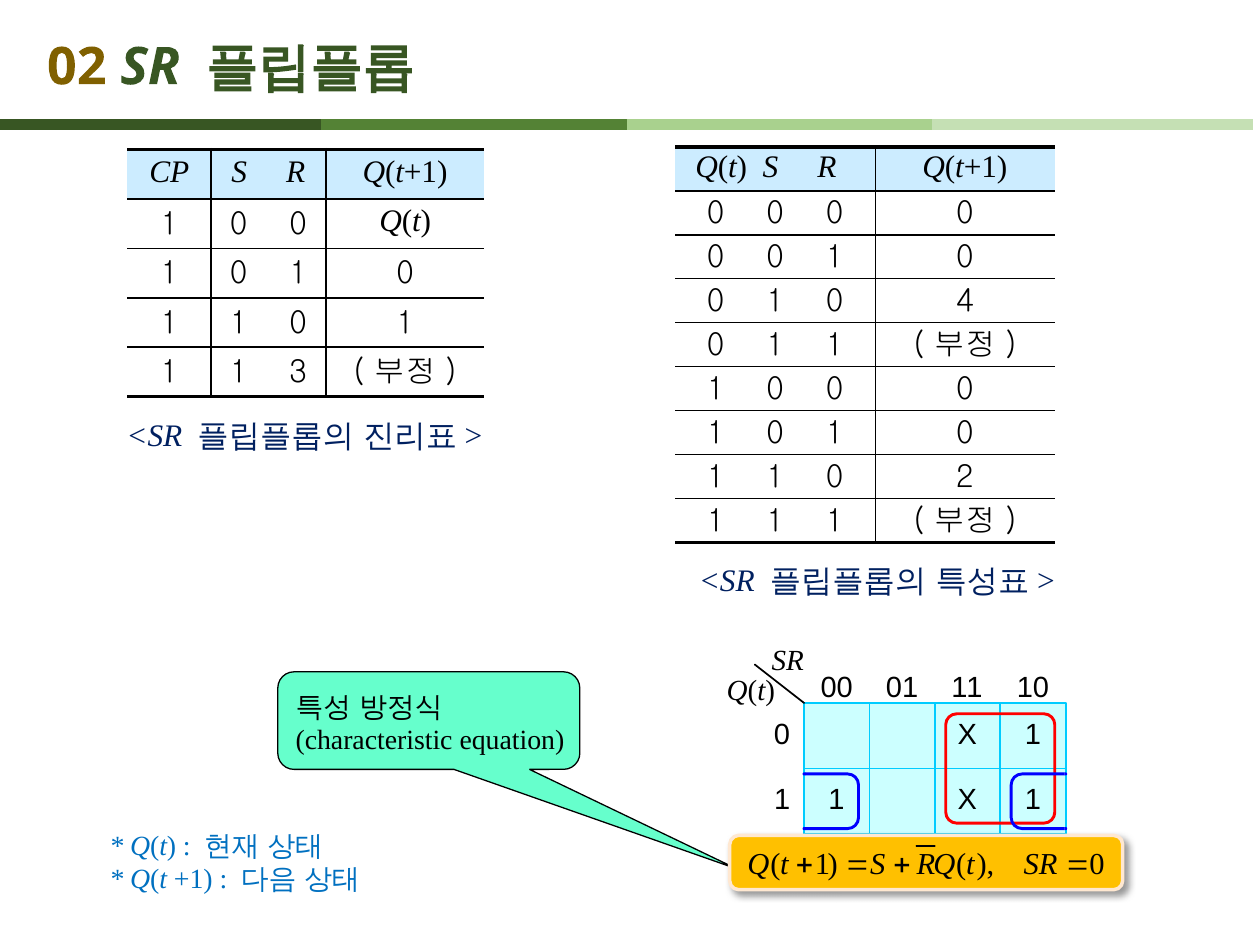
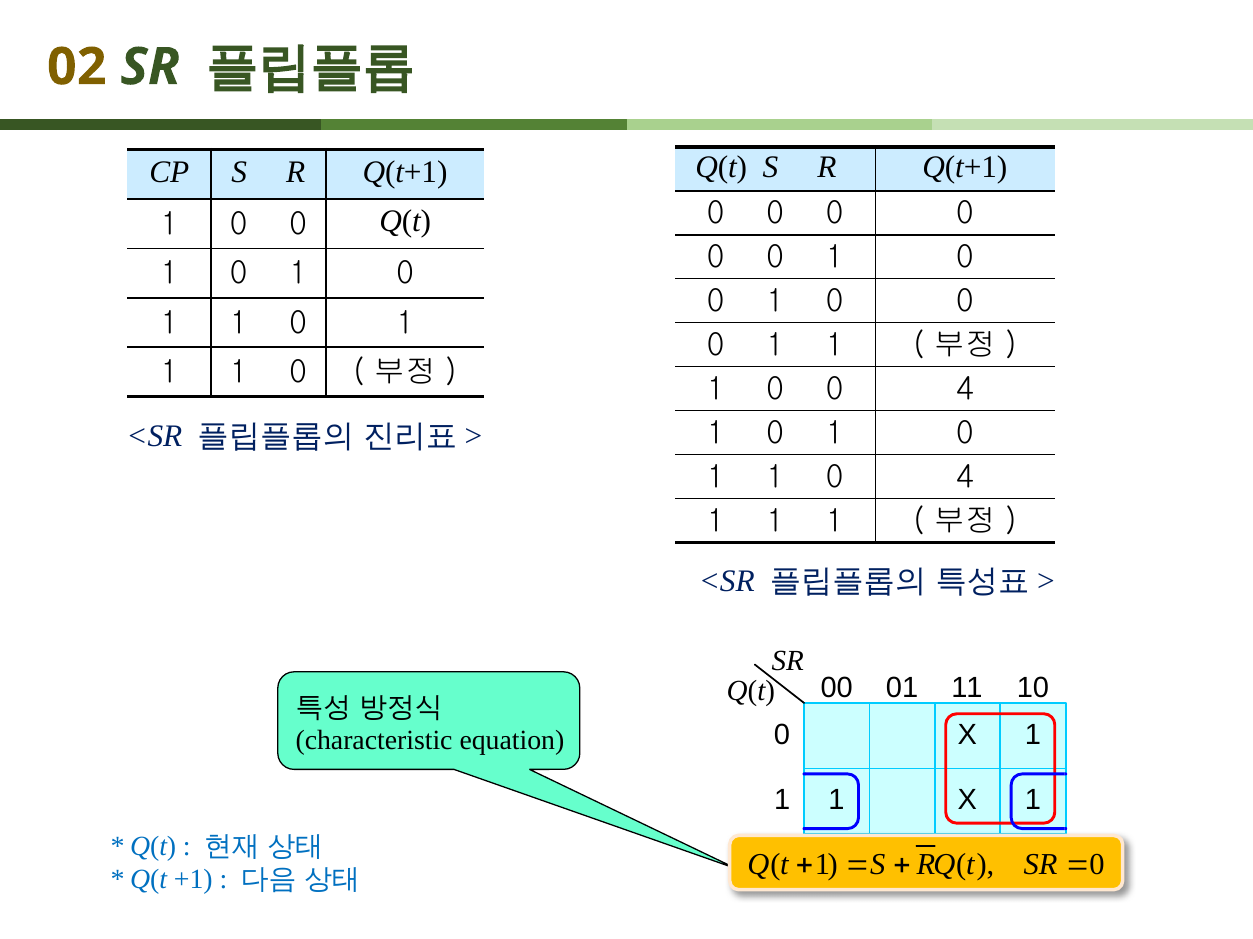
4: 4 -> 0 (965, 301)
3: 3 -> 0 (298, 372)
1 0 0 0: 0 -> 4 (965, 389)
1 0 2: 2 -> 4 (965, 477)
